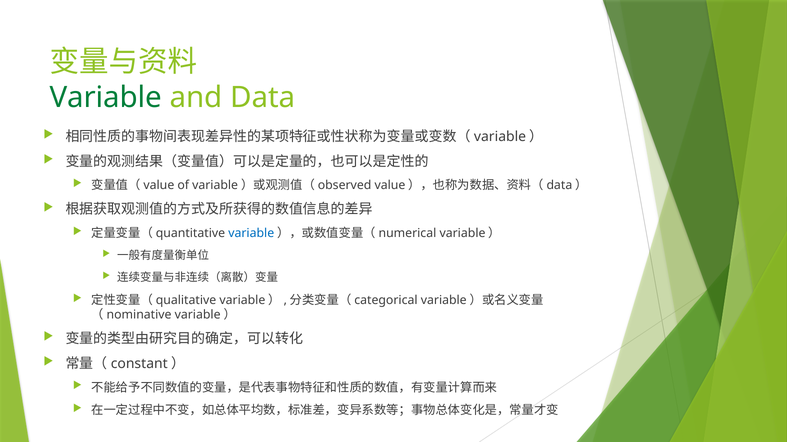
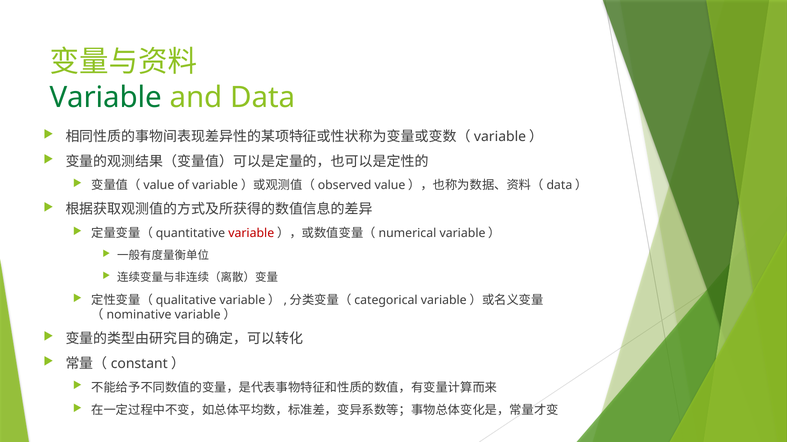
variable colour: blue -> red (251, 234)
